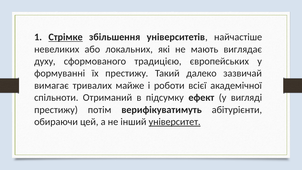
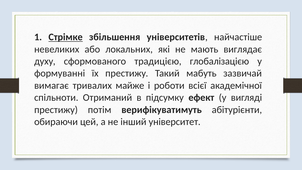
європейських: європейських -> глобалізацією (219, 61)
далеко: далеко -> мабуть (201, 73)
університет underline: present -> none (175, 122)
